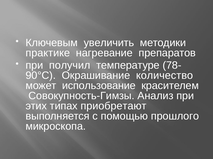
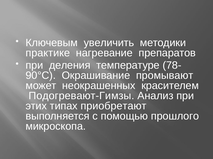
получил: получил -> деления (70, 66)
количество: количество -> промывают (165, 76)
использование: использование -> неокрашенных (99, 86)
Совокупность-Гимзы: Совокупность-Гимзы -> Подогревают-Гимзы (81, 96)
